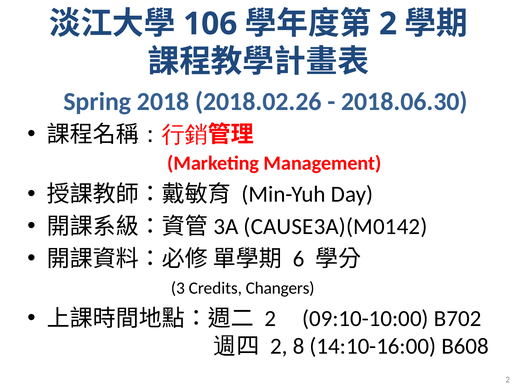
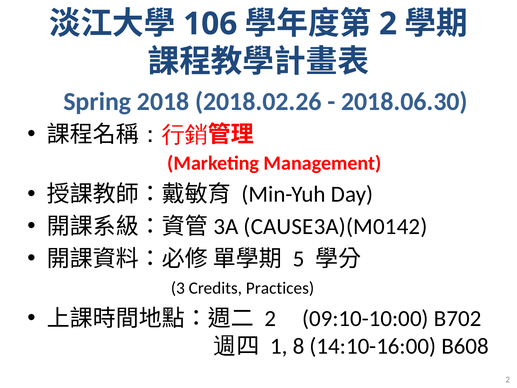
6: 6 -> 5 (299, 259)
Changers: Changers -> Practices (280, 288)
2: 2 -> 1 (279, 346)
